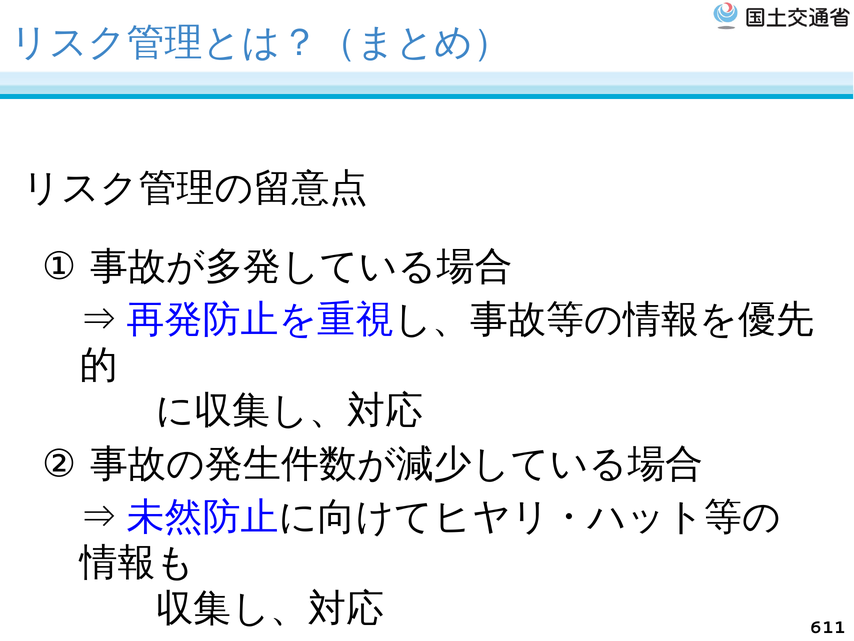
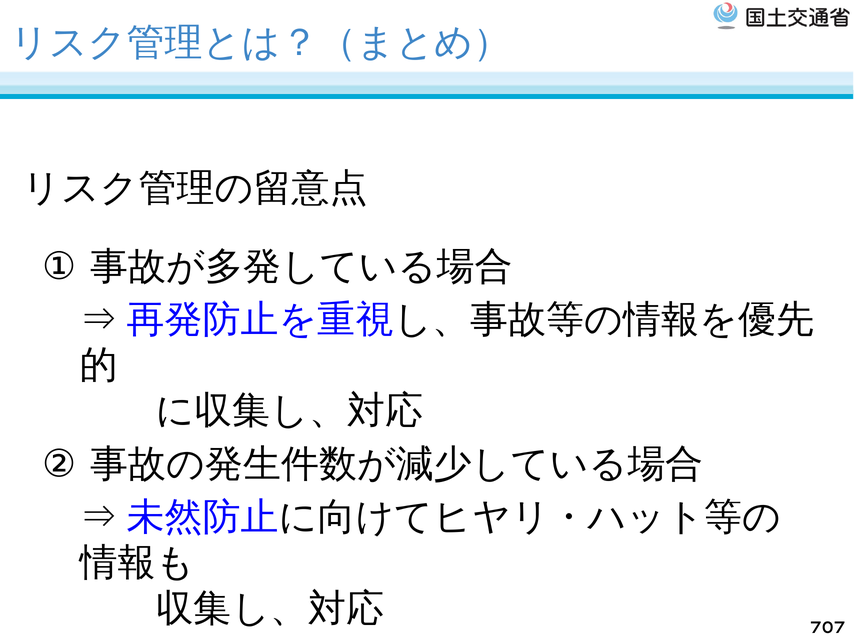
611: 611 -> 707 (828, 627)
